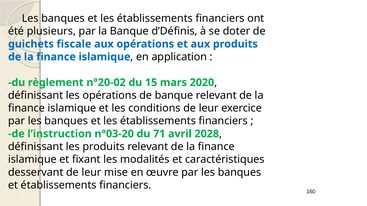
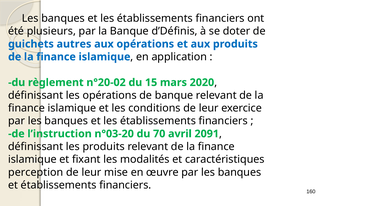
fiscale: fiscale -> autres (74, 44)
71: 71 -> 70 (159, 134)
2028: 2028 -> 2091 (207, 134)
desservant: desservant -> perception (36, 173)
